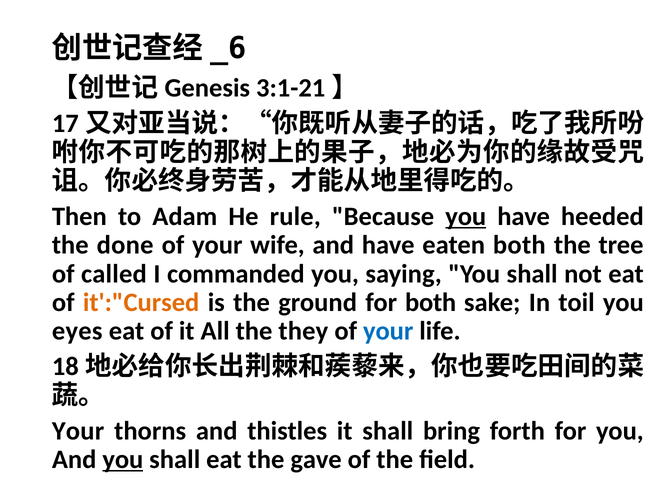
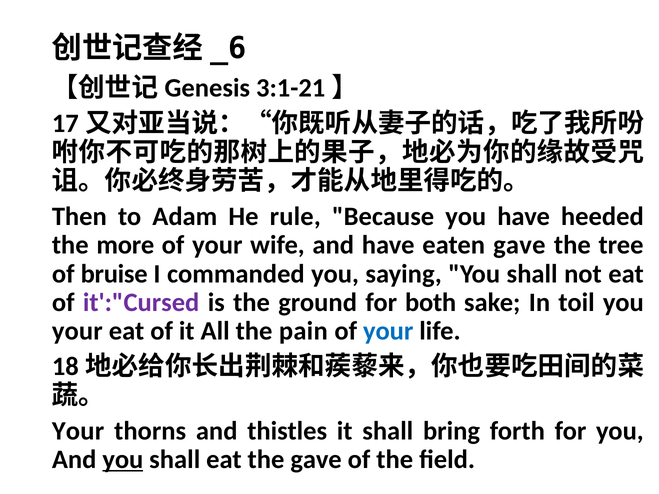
you underline: present -> none (466, 217)
done: done -> more (125, 245)
eaten both: both -> gave (519, 245)
called: called -> bruise (114, 274)
it':"Cursed colour: orange -> purple (141, 303)
eyes: eyes -> your (77, 331)
they: they -> pain (303, 331)
